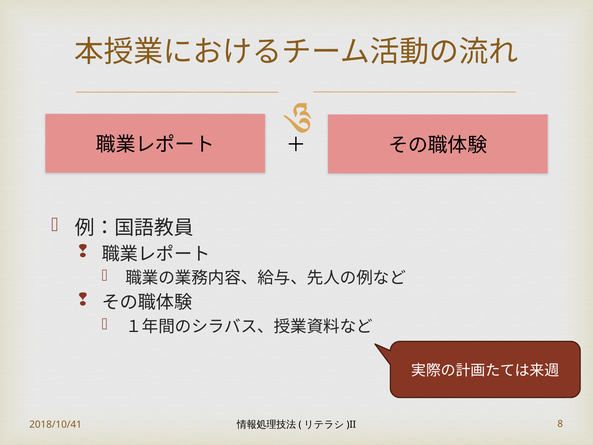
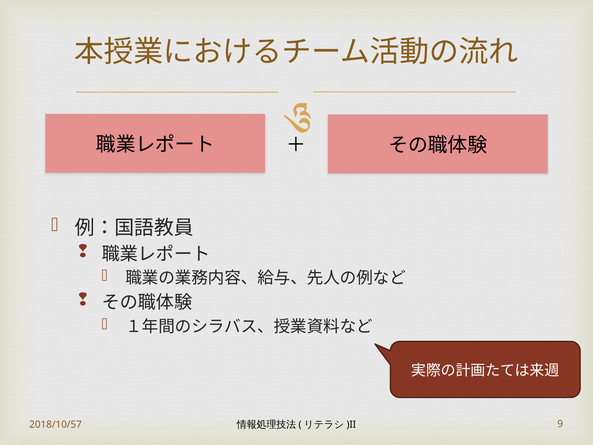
2018/10/41: 2018/10/41 -> 2018/10/57 (56, 424)
8: 8 -> 9 (560, 424)
